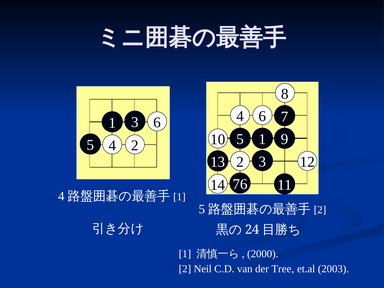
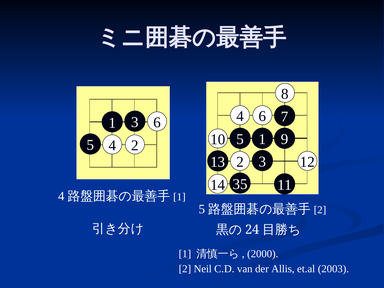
76: 76 -> 35 (240, 184)
Tree: Tree -> Allis (283, 269)
